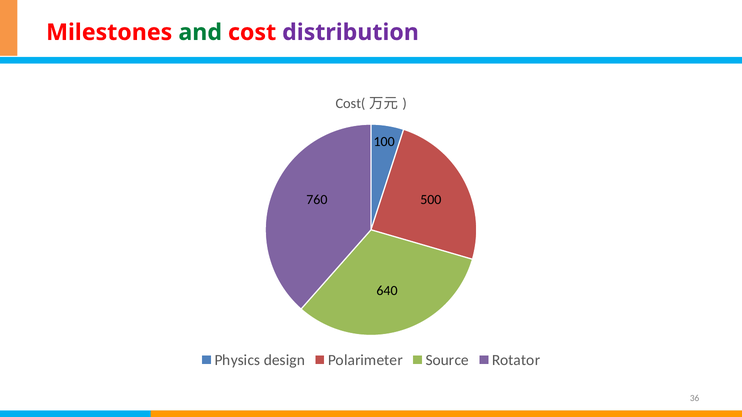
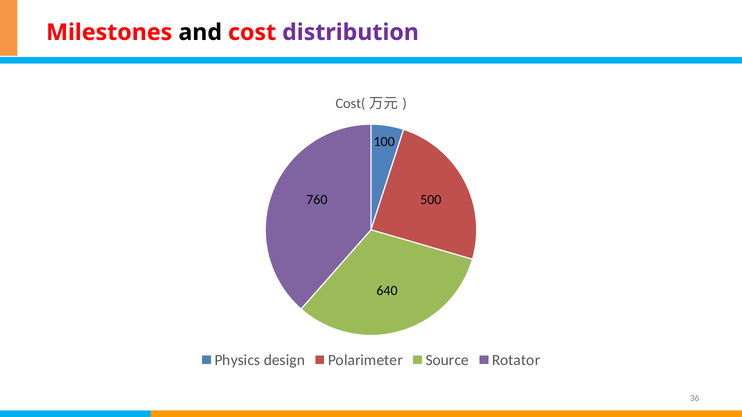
and colour: green -> black (200, 32)
